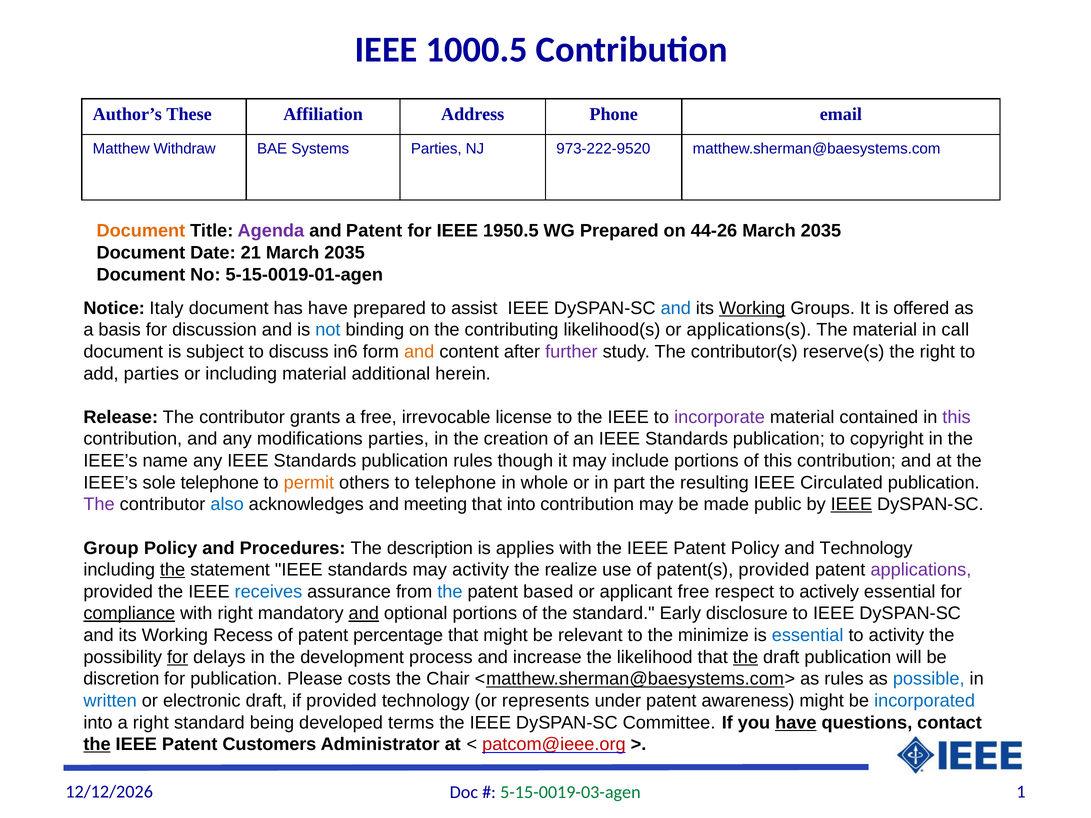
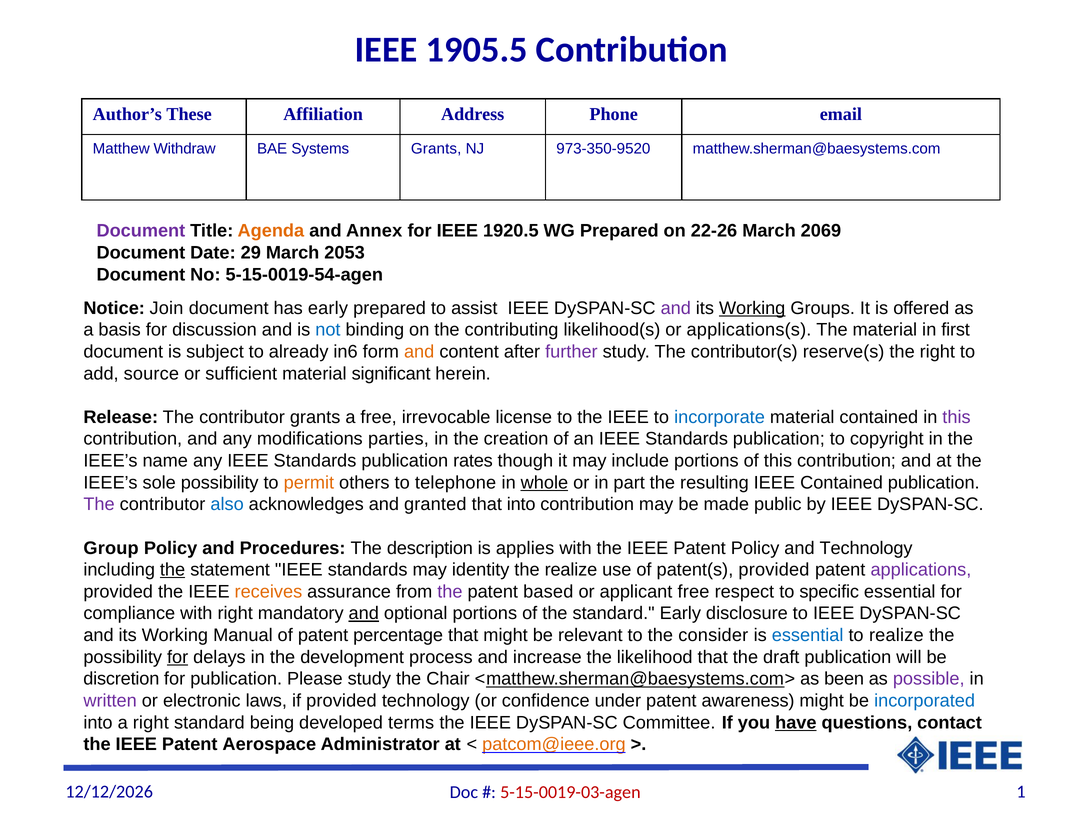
1000.5: 1000.5 -> 1905.5 (477, 50)
Systems Parties: Parties -> Grants (436, 149)
973-222-9520: 973-222-9520 -> 973-350-9520 (603, 149)
Document colour: orange -> purple (141, 231)
Agenda colour: purple -> orange (271, 231)
and Patent: Patent -> Annex (374, 231)
1950.5: 1950.5 -> 1920.5 (511, 231)
44-26: 44-26 -> 22-26 (714, 231)
2035: 2035 -> 2069 (821, 231)
21: 21 -> 29 (251, 253)
2035: 2035 -> 2053 (345, 253)
5-15-0019-01-agen: 5-15-0019-01-agen -> 5-15-0019-54-agen (304, 275)
Italy: Italy -> Join (166, 308)
has have: have -> early (328, 308)
and colour: blue -> purple (676, 308)
call: call -> first (956, 330)
discuss: discuss -> already (299, 352)
add parties: parties -> source (151, 374)
or including: including -> sufficient (241, 374)
additional: additional -> significant (391, 374)
incorporate colour: purple -> blue (720, 417)
publication rules: rules -> rates (473, 461)
sole telephone: telephone -> possibility (220, 483)
whole underline: none -> present (544, 483)
IEEE Circulated: Circulated -> Contained (842, 483)
meeting: meeting -> granted (435, 505)
IEEE underline: present -> none (851, 505)
may activity: activity -> identity (481, 570)
receives colour: blue -> orange (268, 592)
the colour: blue -> purple (450, 592)
actively: actively -> specific (829, 592)
compliance underline: present -> none (129, 614)
Recess: Recess -> Manual (243, 635)
minimize: minimize -> consider (713, 635)
to activity: activity -> realize (896, 635)
the underline: present -> none (745, 657)
Please costs: costs -> study (369, 679)
as rules: rules -> been (844, 679)
possible colour: blue -> purple (929, 679)
written colour: blue -> purple (110, 701)
electronic draft: draft -> laws (266, 701)
represents: represents -> confidence (546, 701)
the underline: present -> none (97, 745)
Customers: Customers -> Aerospace (269, 745)
patcom@ieee.org colour: red -> orange (554, 745)
5-15-0019-03-agen colour: green -> red (570, 792)
